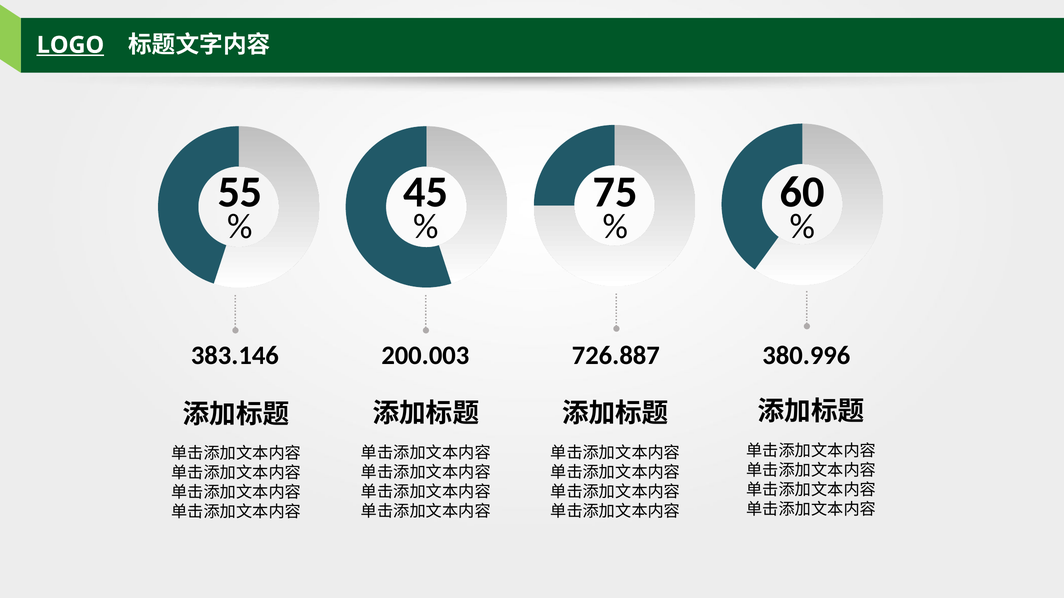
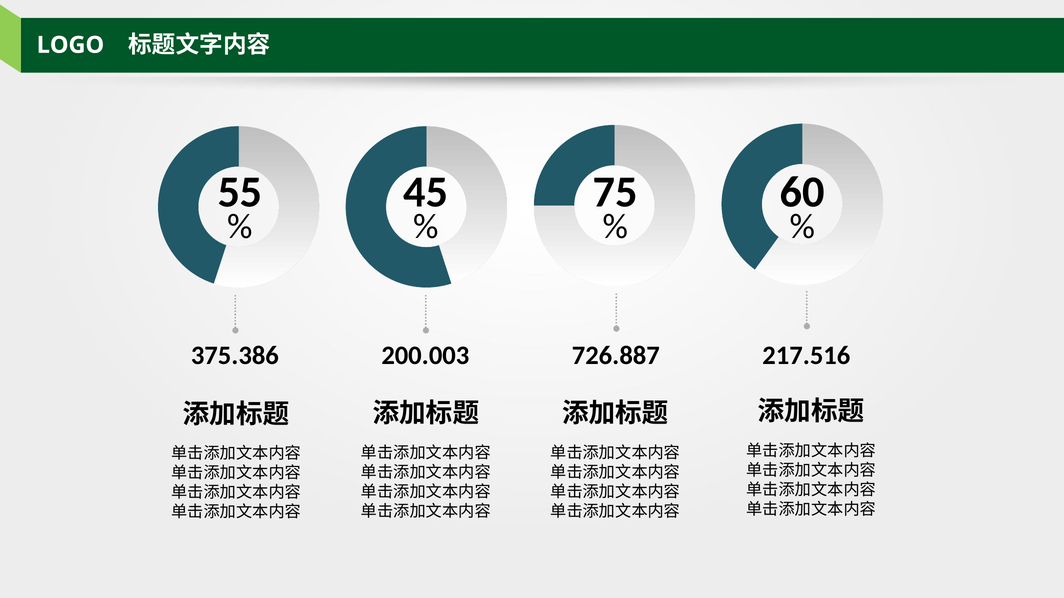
LOGO underline: present -> none (70, 45)
383.146: 383.146 -> 375.386 (235, 356)
380.996: 380.996 -> 217.516 (806, 356)
